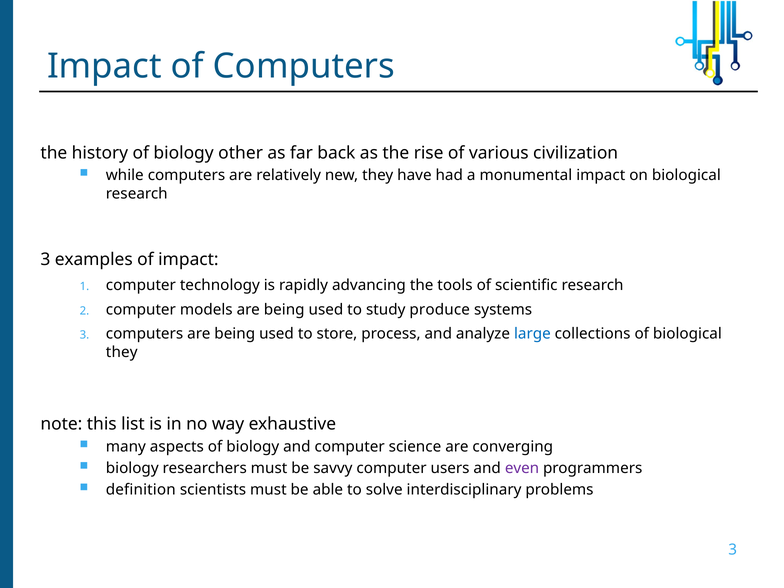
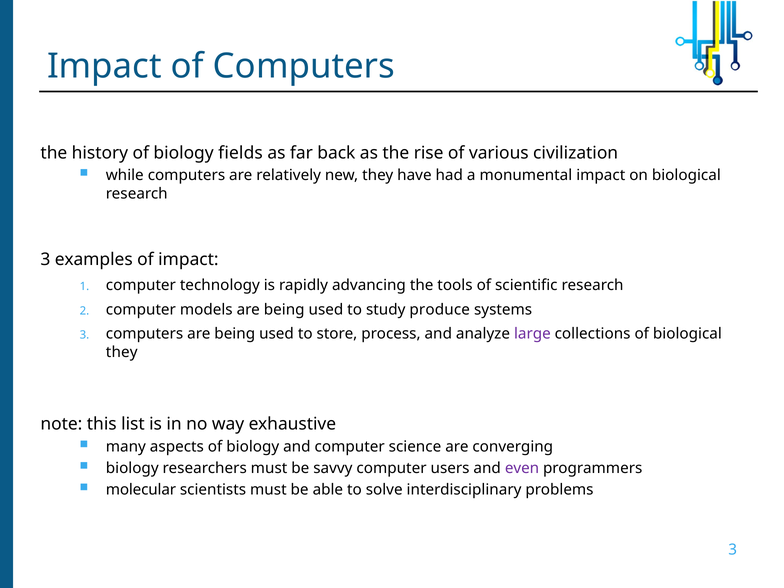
other: other -> fields (241, 153)
large colour: blue -> purple (532, 334)
definition: definition -> molecular (141, 489)
